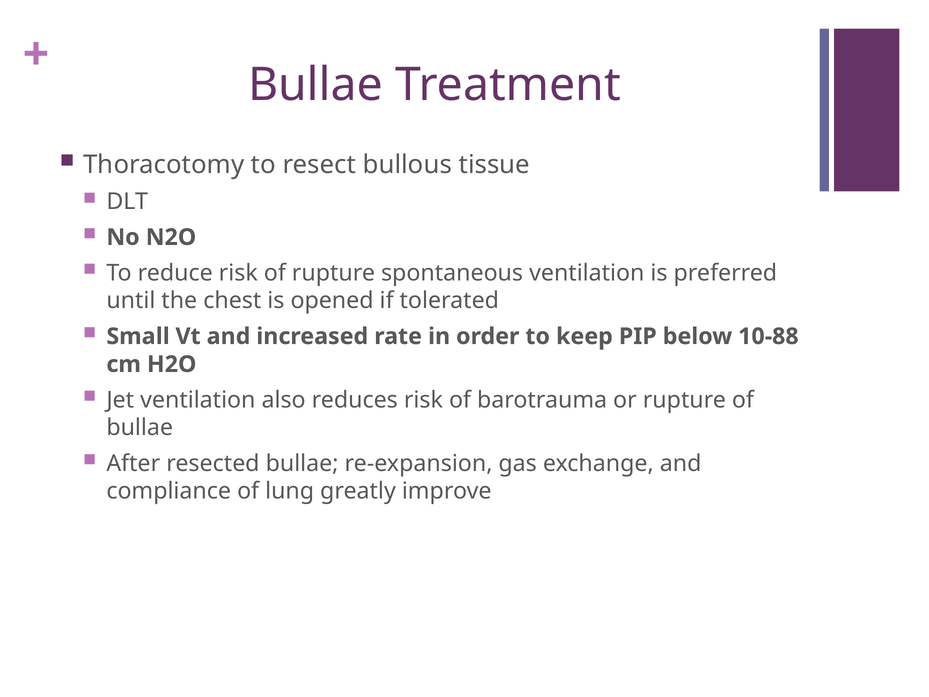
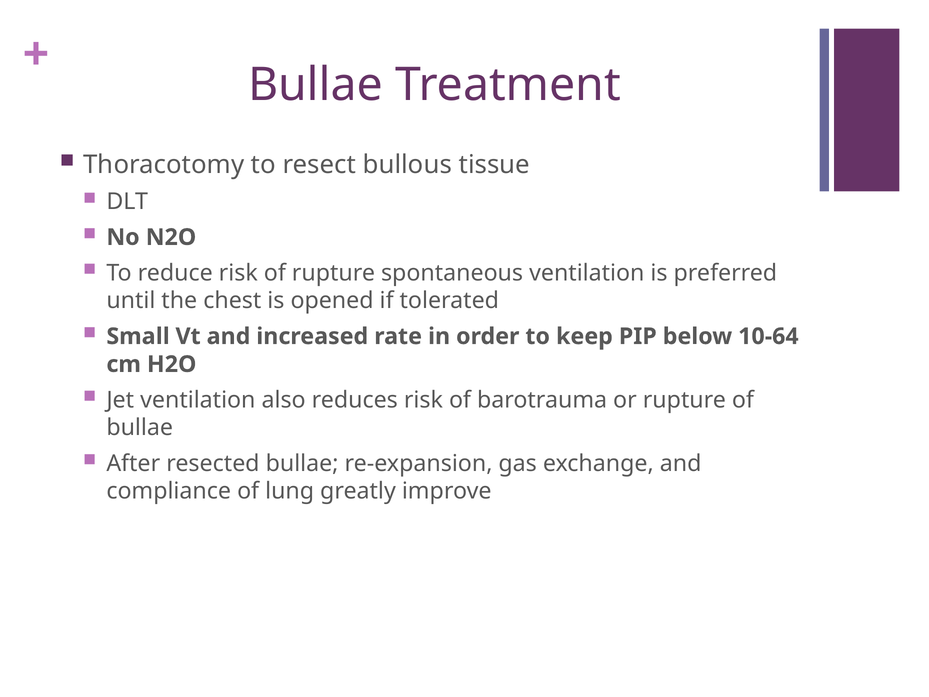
10-88: 10-88 -> 10-64 (768, 336)
